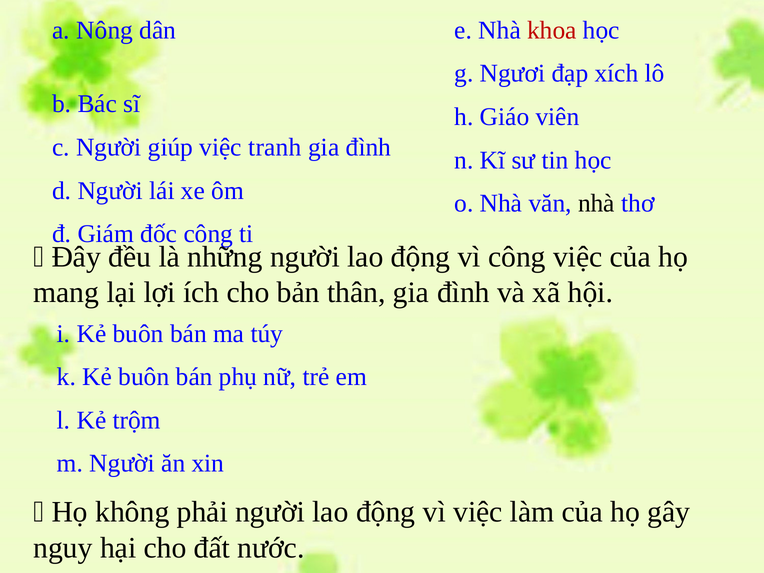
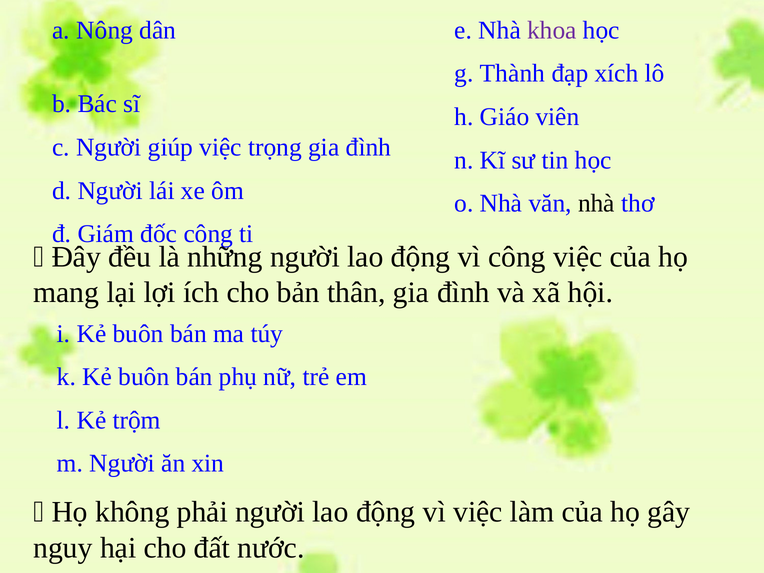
khoa colour: red -> purple (552, 30)
Ngươi: Ngươi -> Thành (512, 74)
tranh: tranh -> trọng (275, 147)
